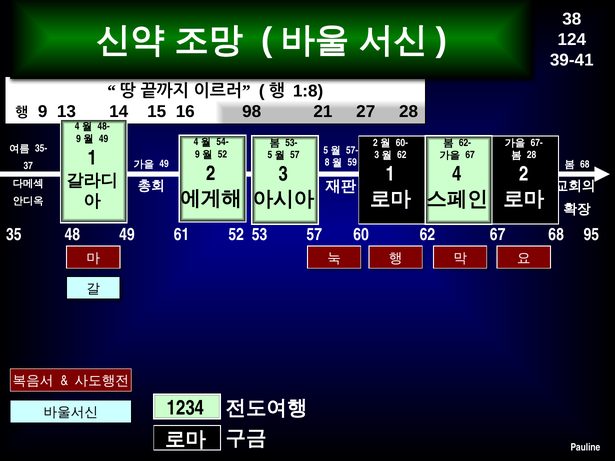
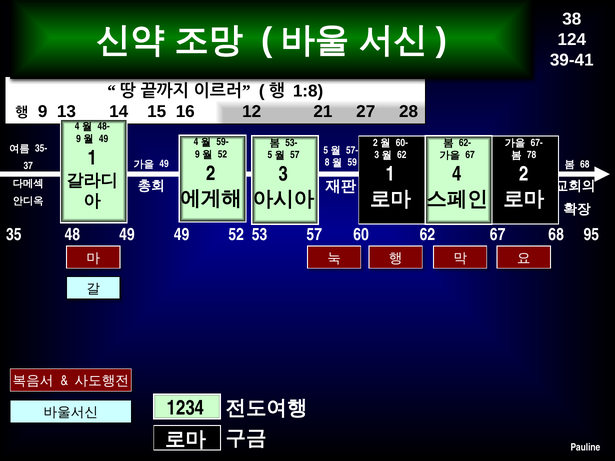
98: 98 -> 12 (252, 112)
54-: 54- -> 59- (222, 142)
28: 28 -> 78 (532, 155)
49 61: 61 -> 49 (182, 235)
